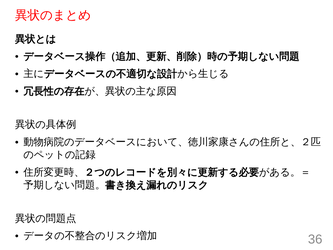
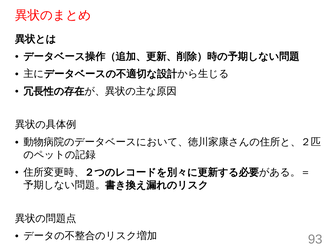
36: 36 -> 93 (315, 239)
